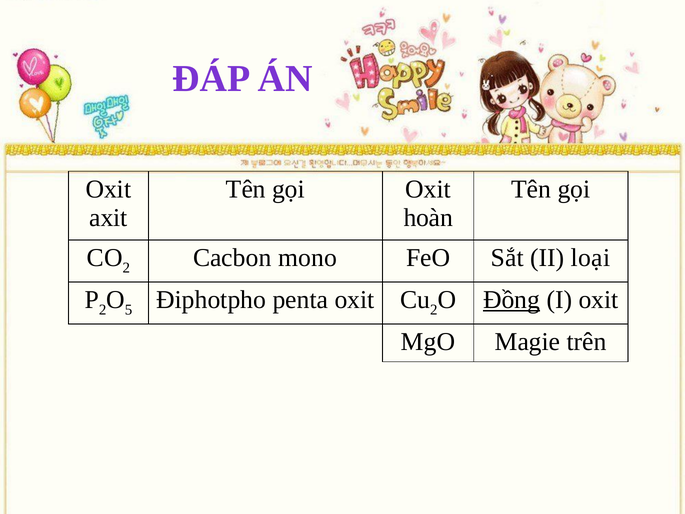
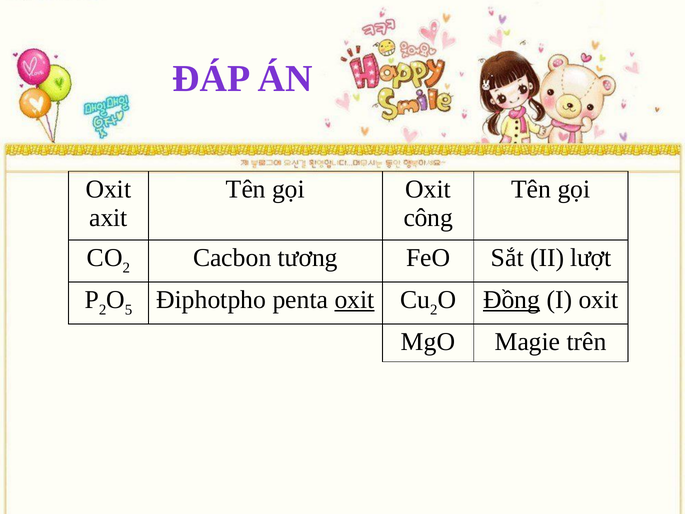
hoàn: hoàn -> công (428, 218)
mono: mono -> tương (308, 258)
loại: loại -> lượt (591, 258)
oxit underline: none -> present (354, 300)
